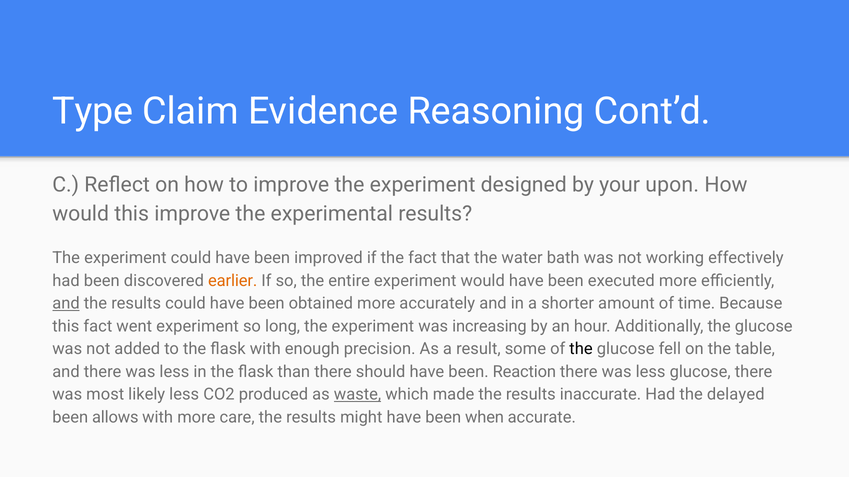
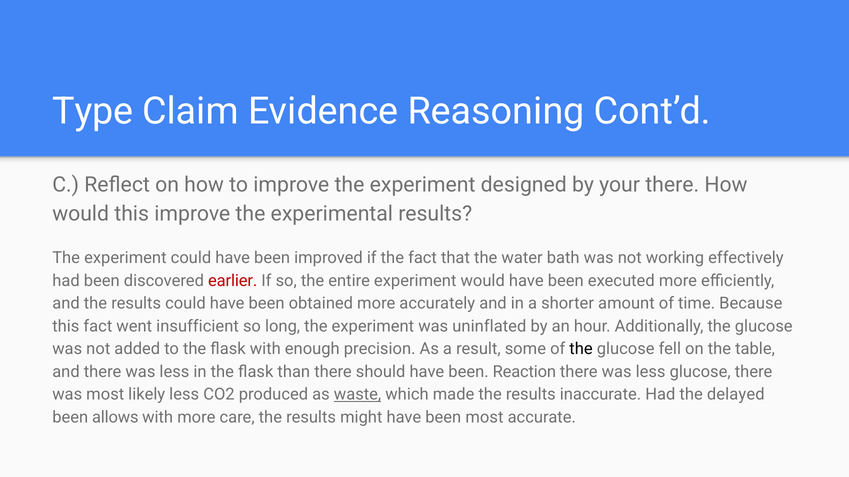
your upon: upon -> there (672, 185)
earlier colour: orange -> red (233, 281)
and underline: present -> none (66, 304)
went experiment: experiment -> insufficient (198, 327)
increasing: increasing -> uninflated (489, 327)
been when: when -> most (484, 418)
